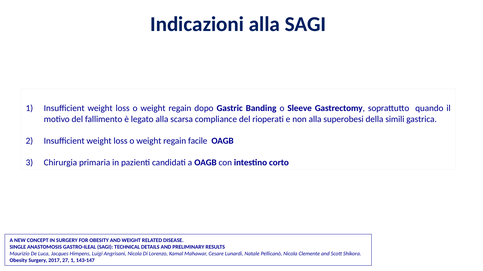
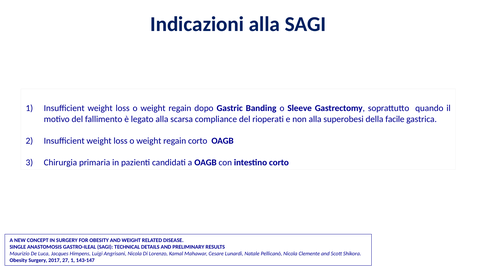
simili: simili -> facile (395, 119)
regain facile: facile -> corto (198, 141)
